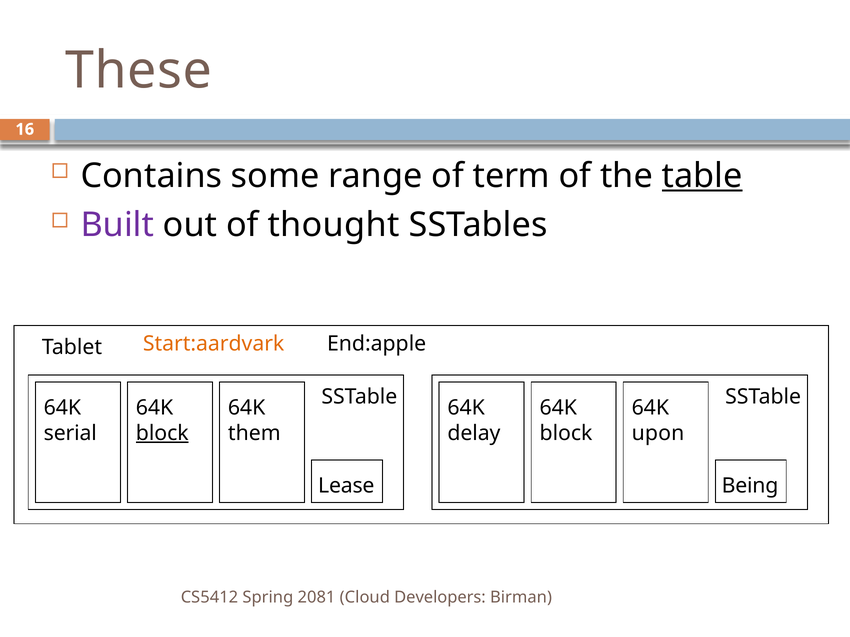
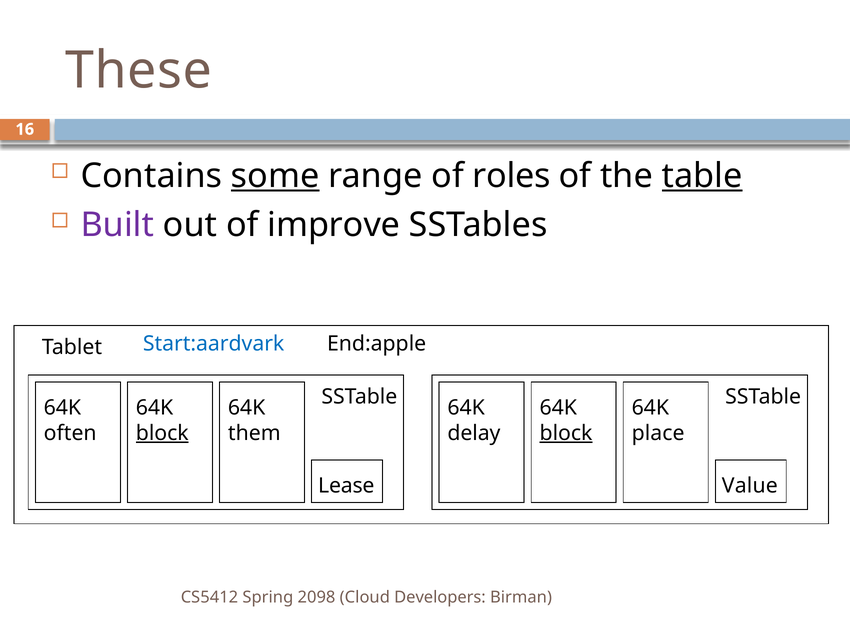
some underline: none -> present (275, 176)
term: term -> roles (511, 176)
thought: thought -> improve (334, 225)
Start:aardvark colour: orange -> blue (214, 344)
serial: serial -> often (70, 433)
block underline: none -> present (566, 433)
upon: upon -> place (658, 433)
Being: Being -> Value (750, 486)
2081: 2081 -> 2098 (317, 598)
